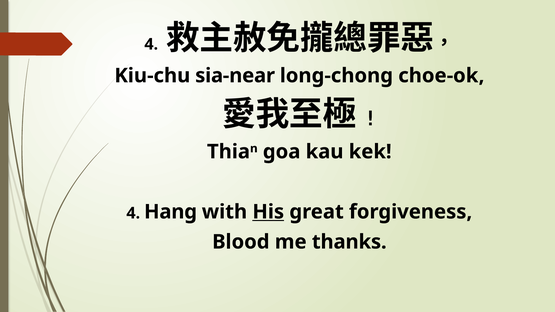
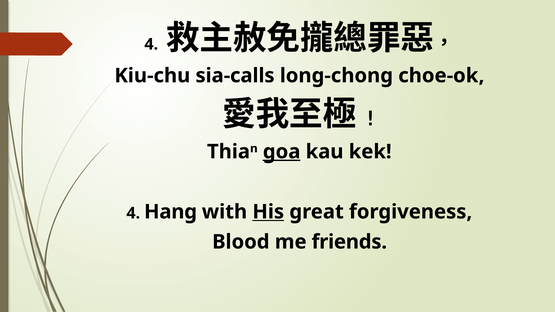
sia-near: sia-near -> sia-calls (235, 76)
goa underline: none -> present (282, 152)
thanks: thanks -> friends (349, 242)
